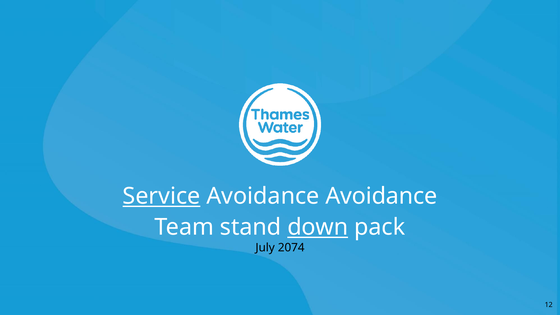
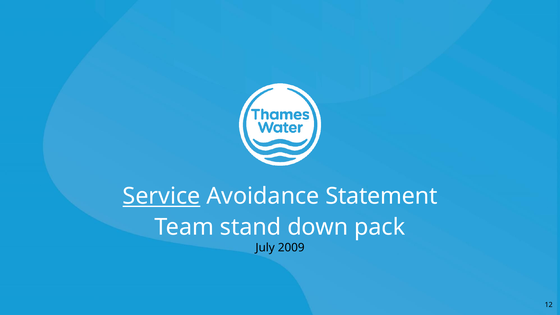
Avoidance Avoidance: Avoidance -> Statement (381, 196)
down underline: present -> none (318, 227)
2074: 2074 -> 2009 (291, 248)
